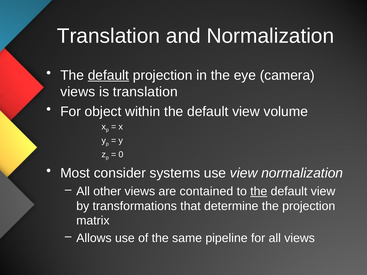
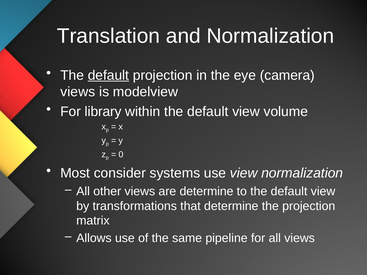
is translation: translation -> modelview (145, 92)
object: object -> library (103, 112)
are contained: contained -> determine (206, 192)
the underline: present -> none (259, 192)
